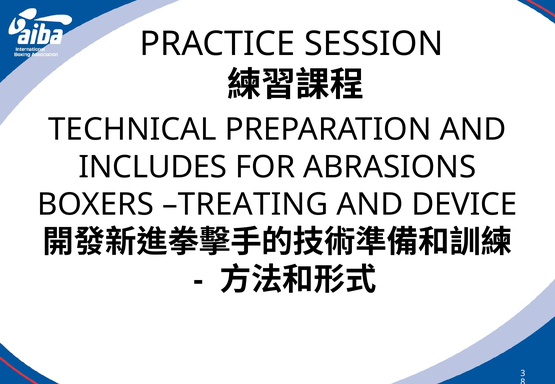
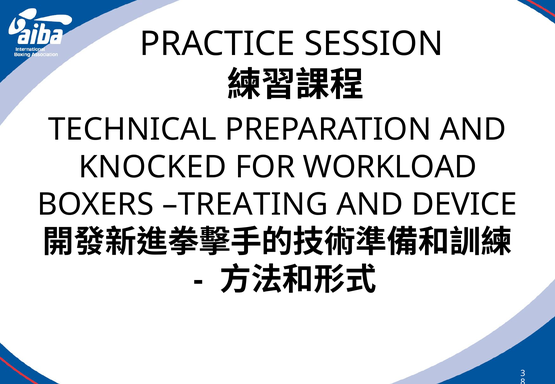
INCLUDES: INCLUDES -> KNOCKED (153, 167)
ABRASIONS: ABRASIONS -> WORKLOAD (390, 167)
